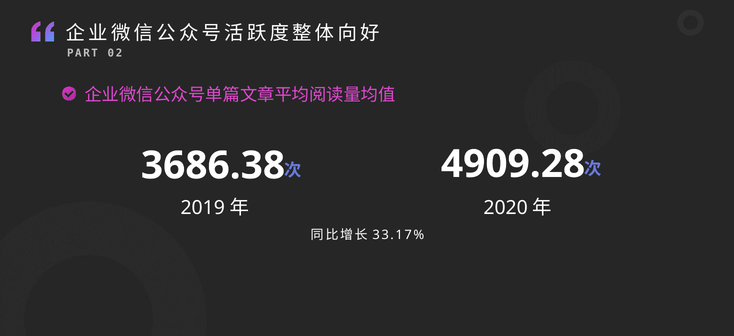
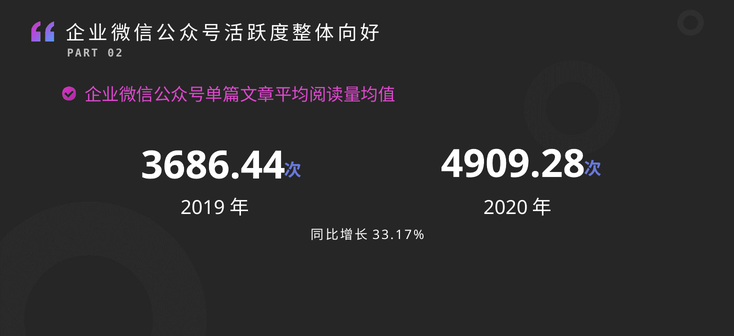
3686.38: 3686.38 -> 3686.44 (213, 166)
